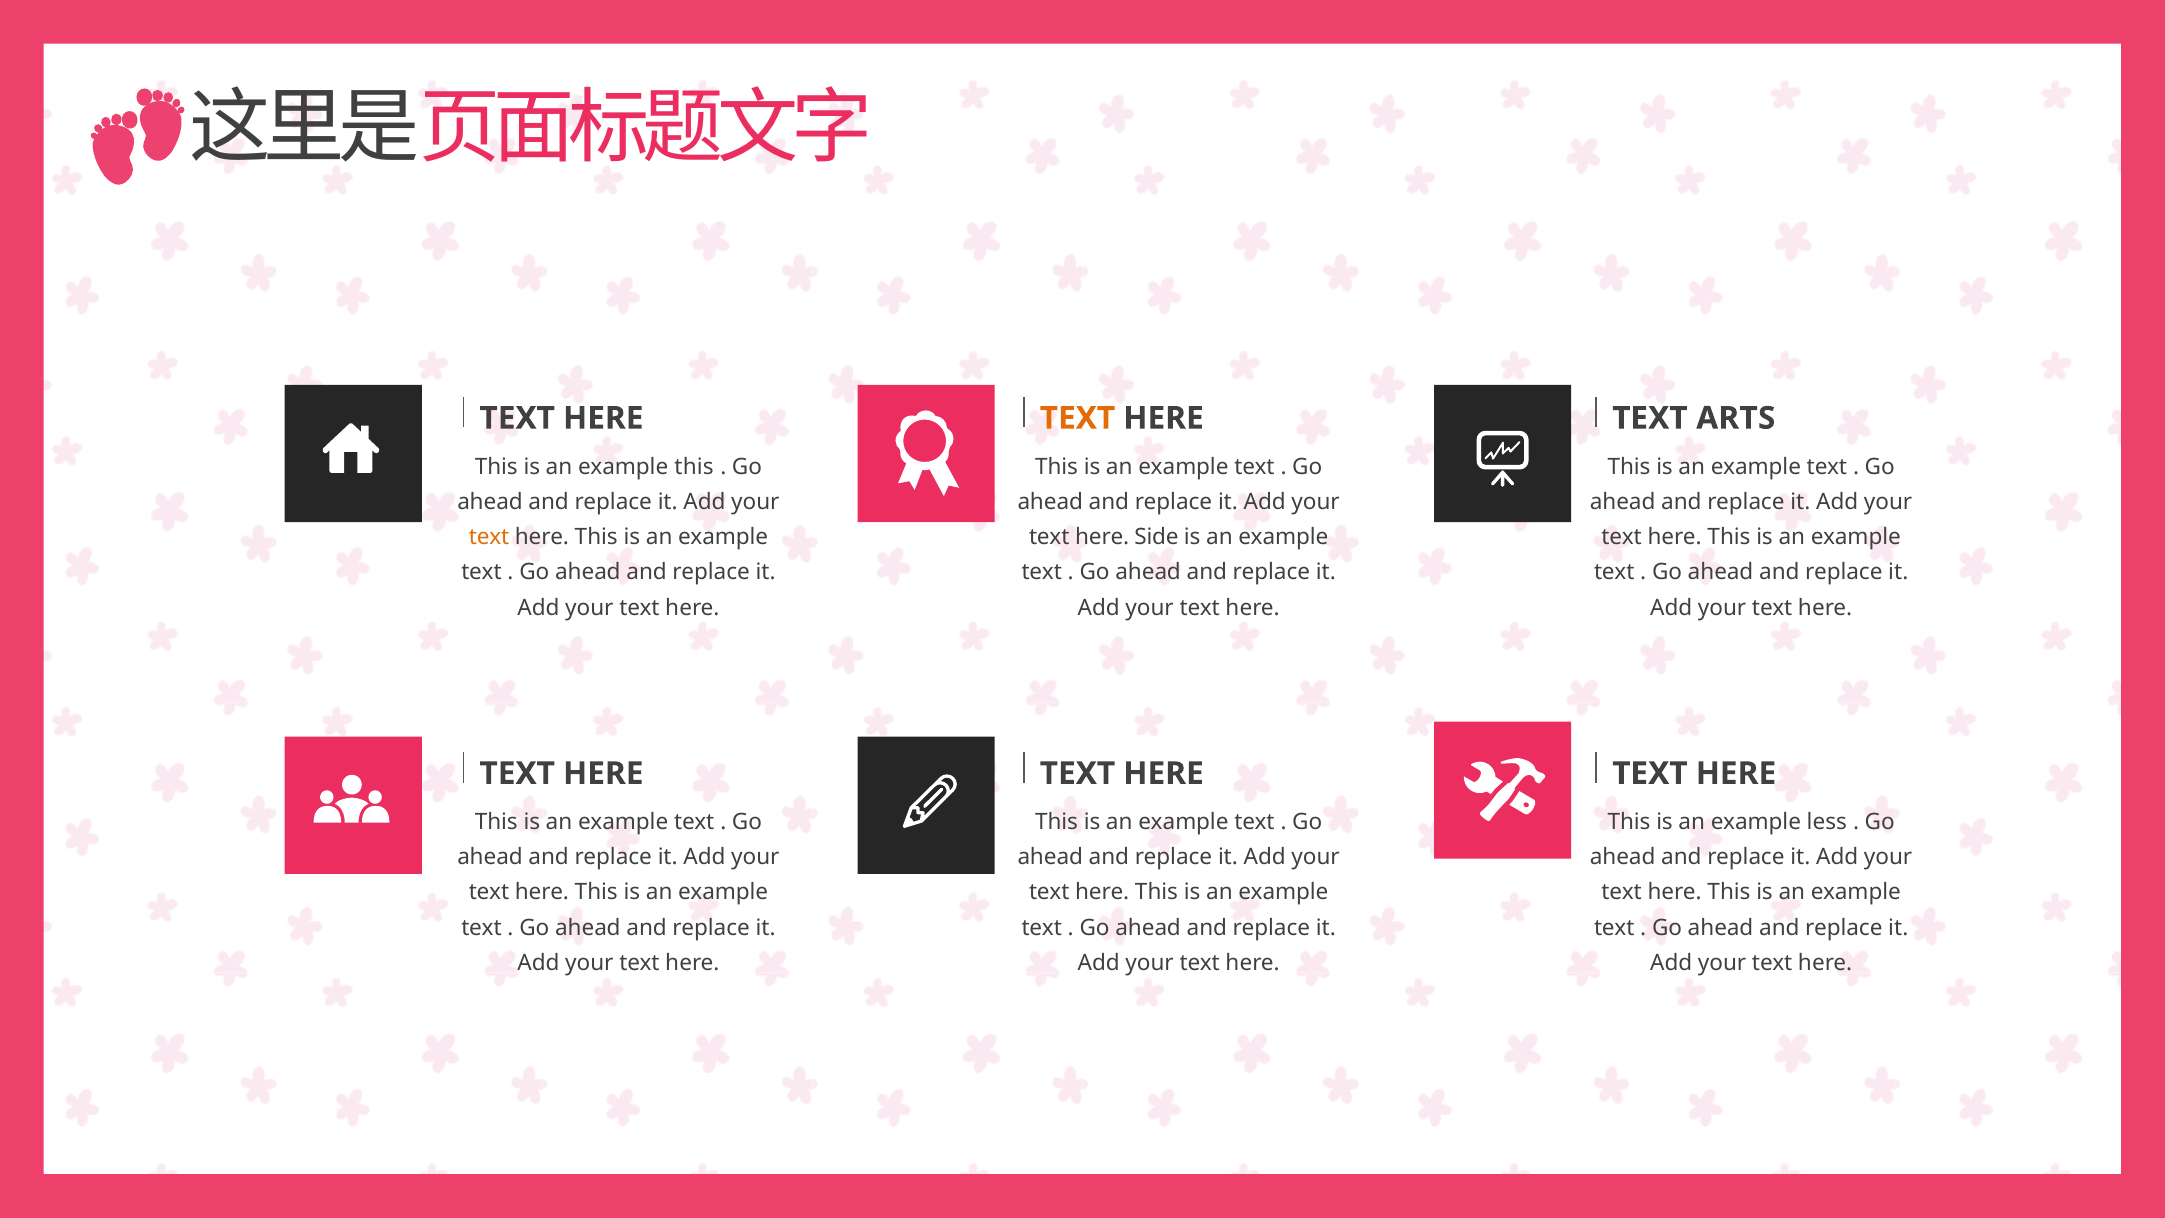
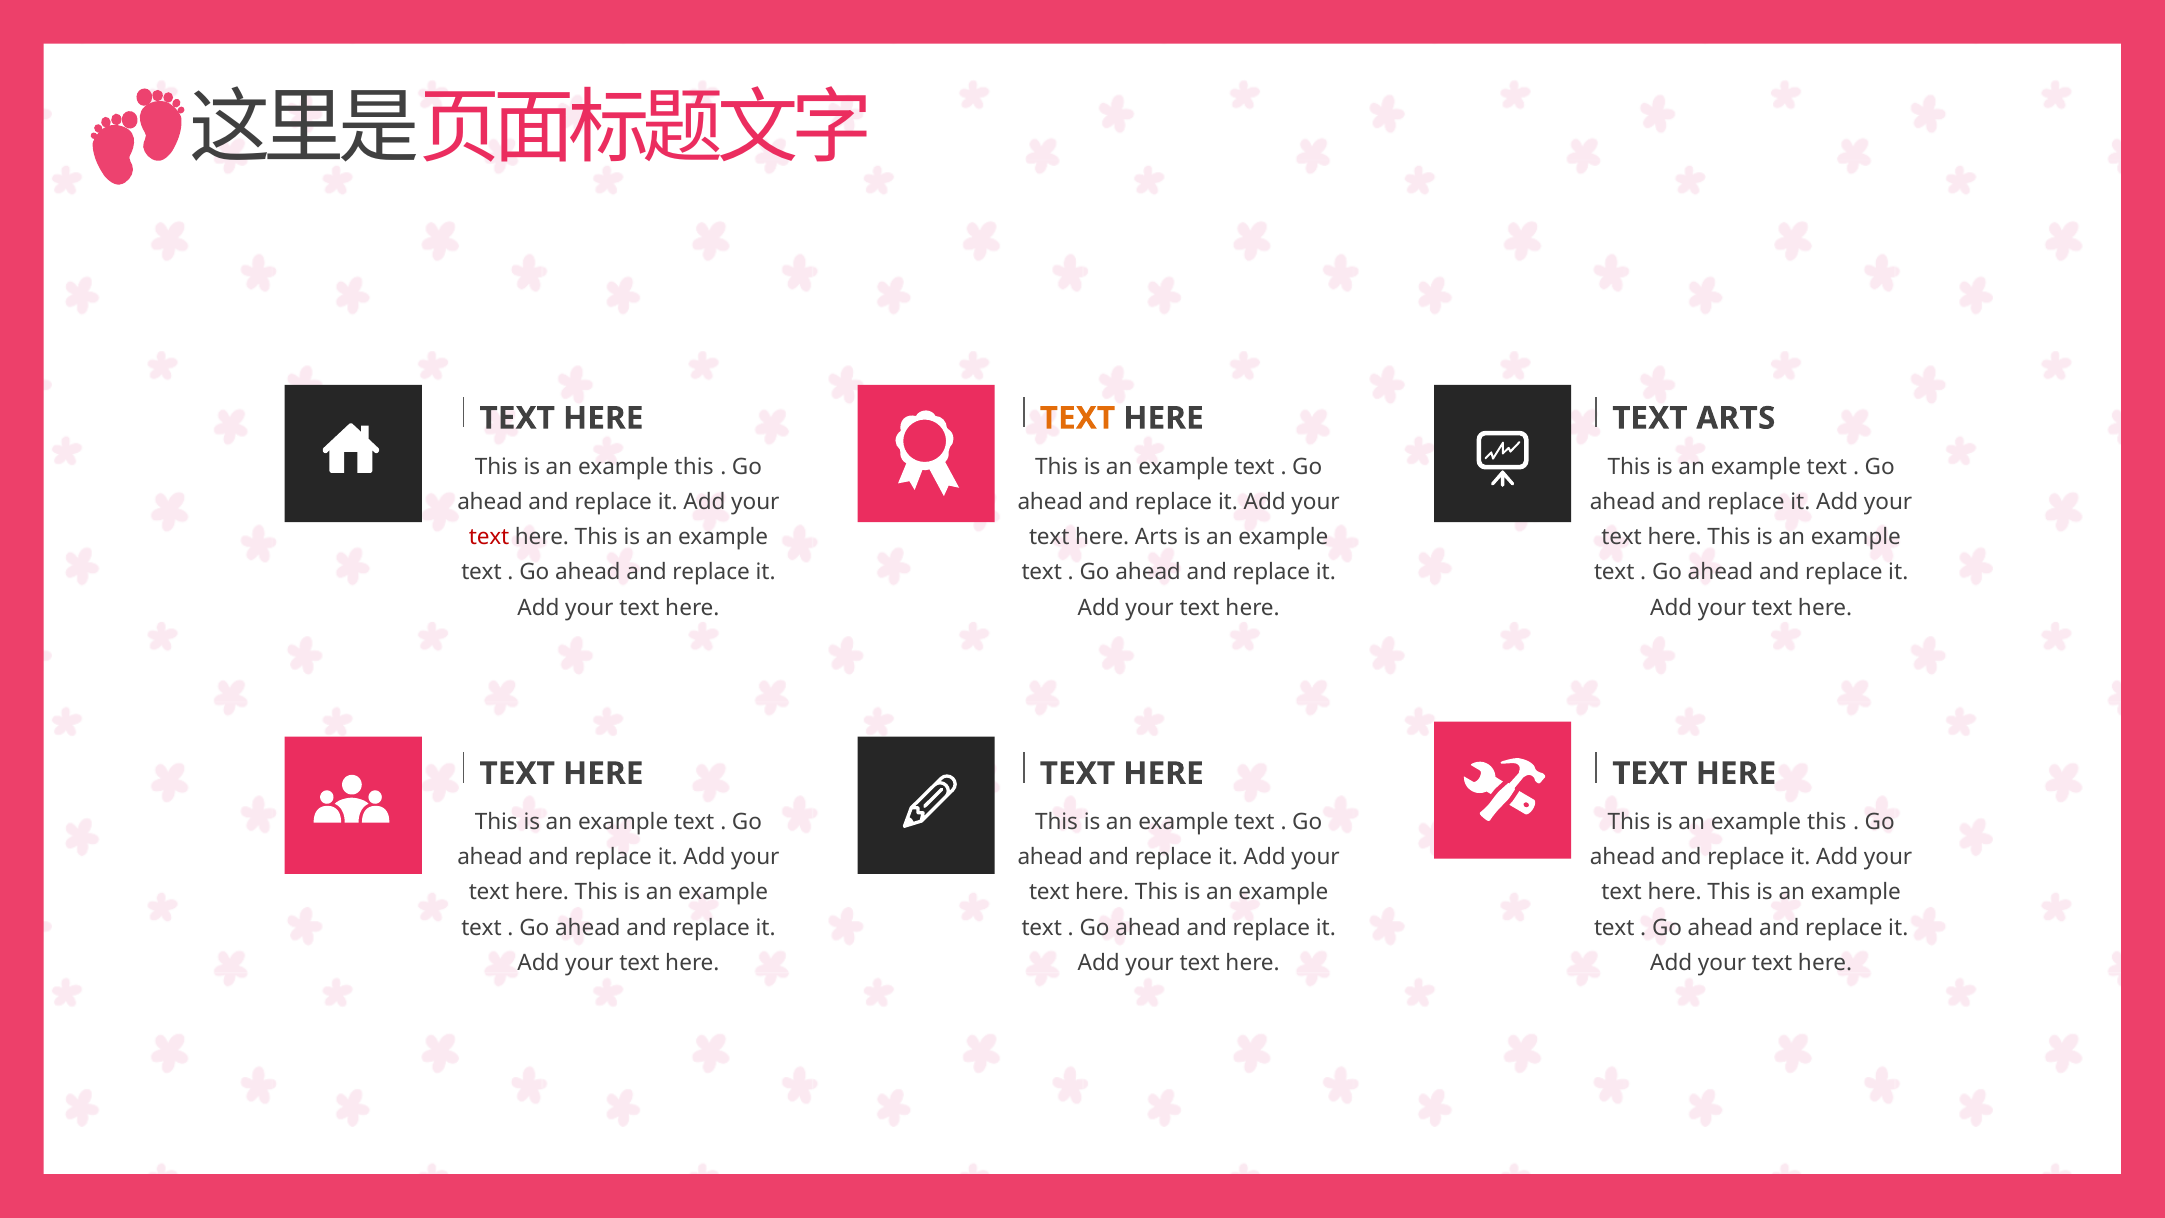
text colour: orange -> red (489, 537)
here Side: Side -> Arts (1156, 537)
less: less -> this (1827, 822)
